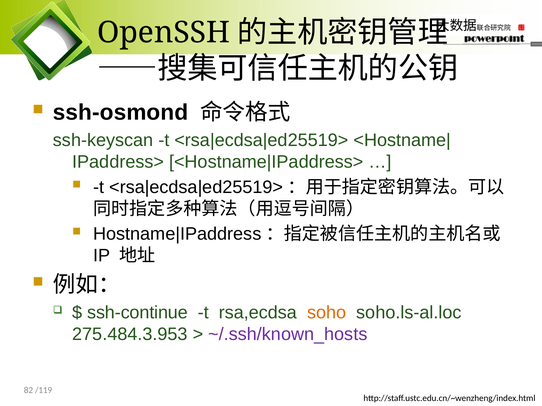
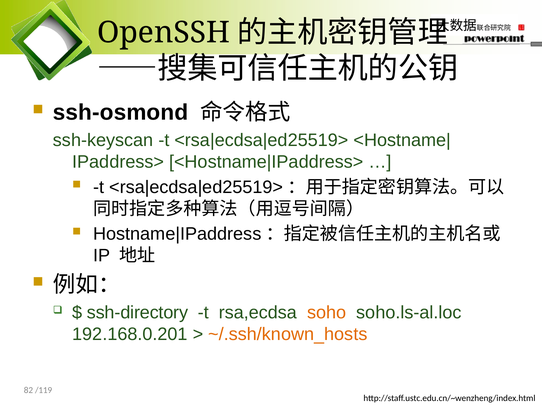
ssh-continue: ssh-continue -> ssh-directory (138, 313)
275.484.3.953: 275.484.3.953 -> 192.168.0.201 (130, 335)
~/.ssh/known_hosts colour: purple -> orange (288, 335)
